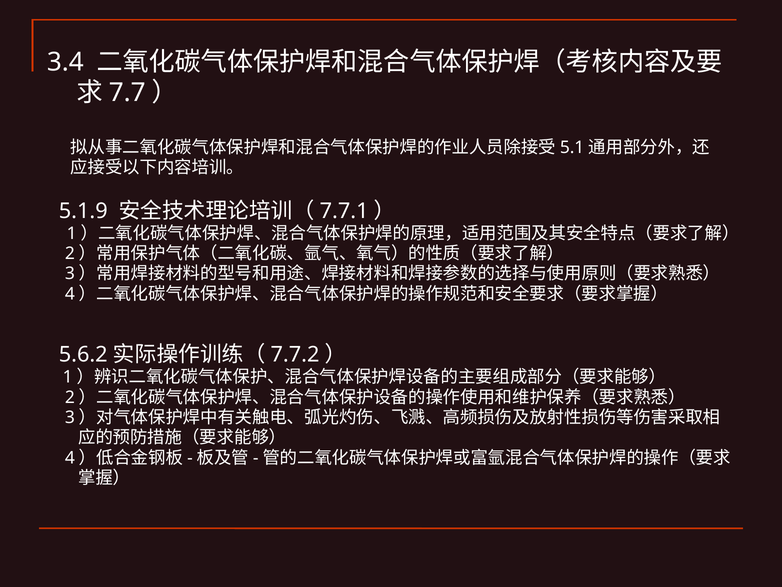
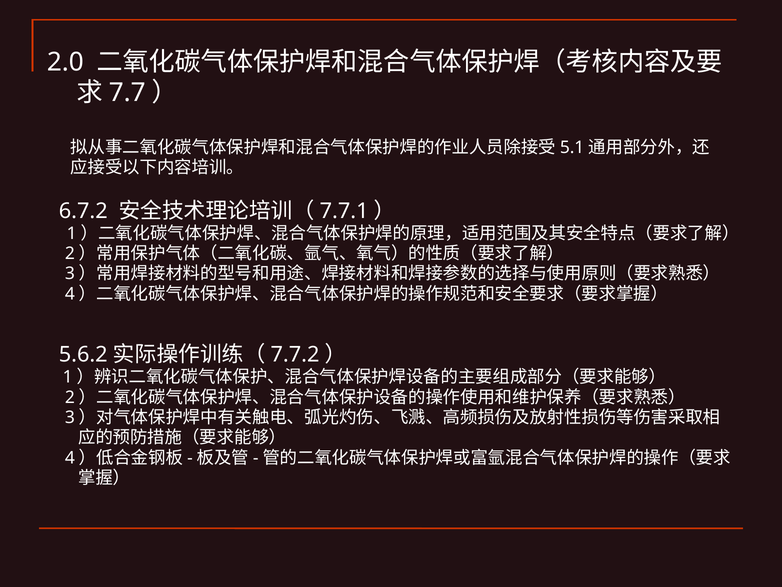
3.4: 3.4 -> 2.0 (65, 62)
5.1.9: 5.1.9 -> 6.7.2 (83, 211)
